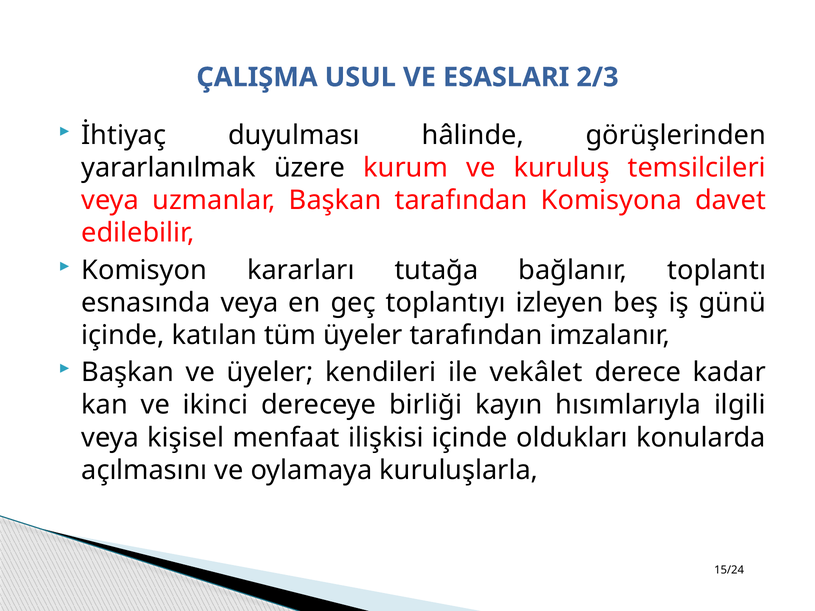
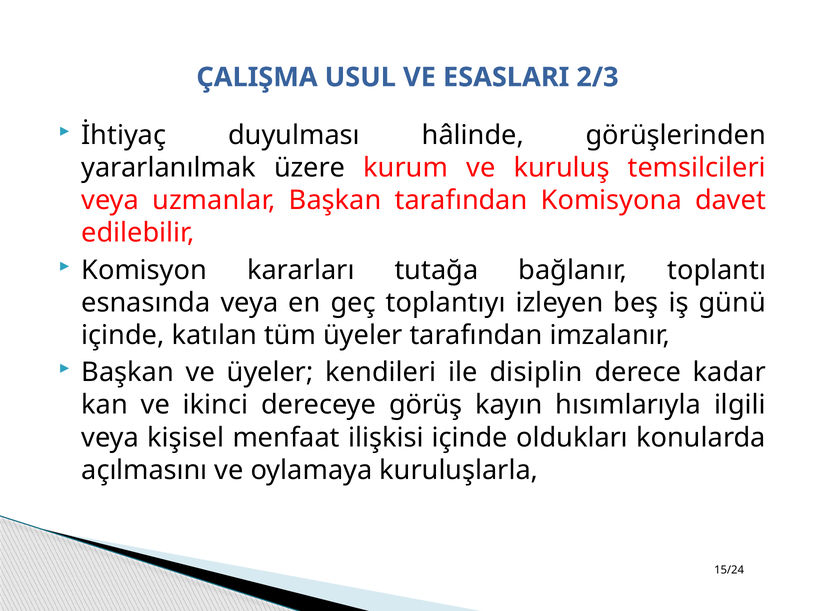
vekâlet: vekâlet -> disiplin (536, 373)
birliği: birliği -> görüş (426, 405)
